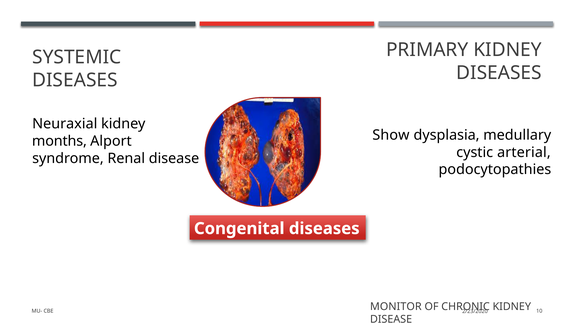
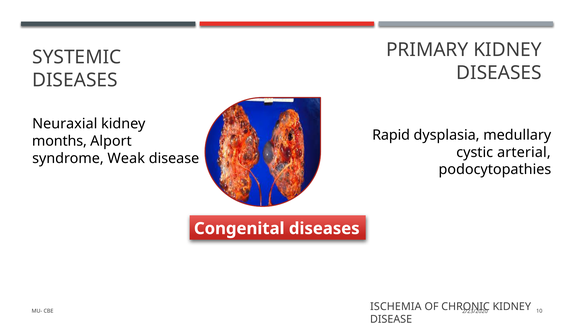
Show: Show -> Rapid (391, 135)
Renal: Renal -> Weak (126, 158)
MONITOR: MONITOR -> ISCHEMIA (396, 306)
